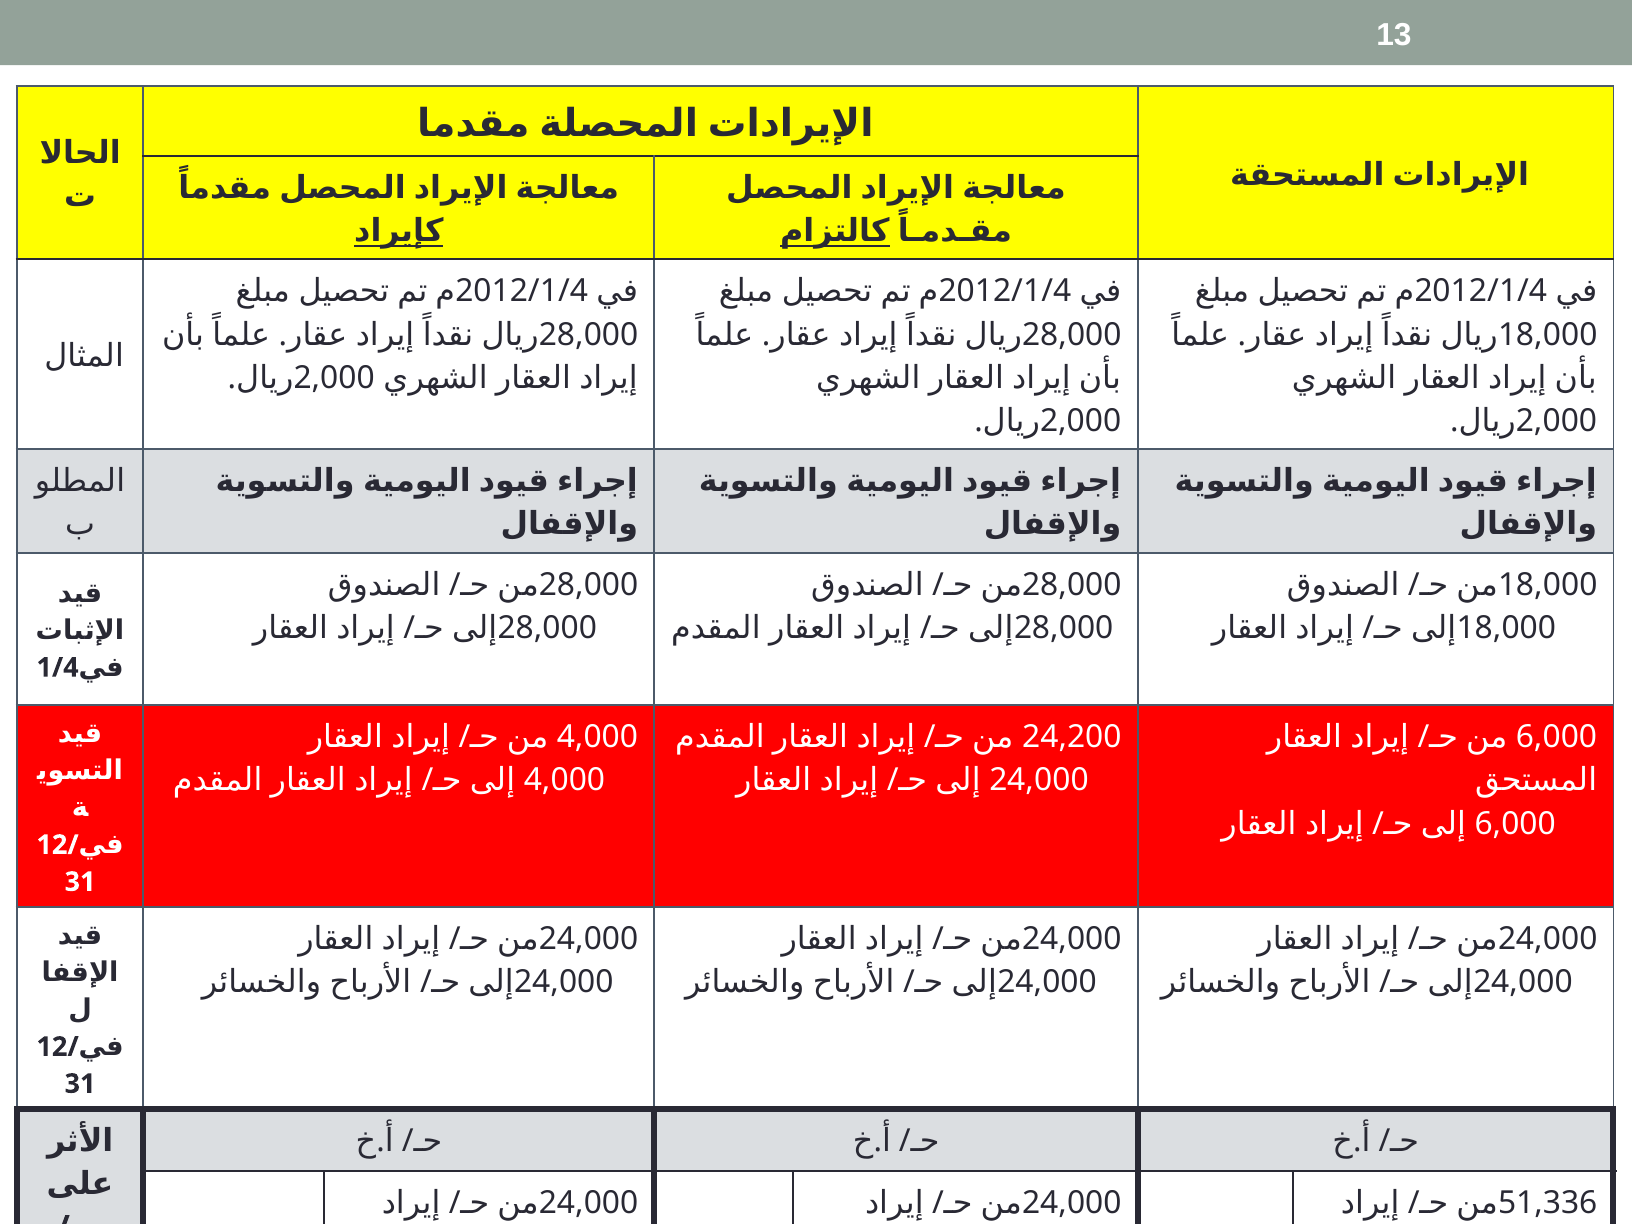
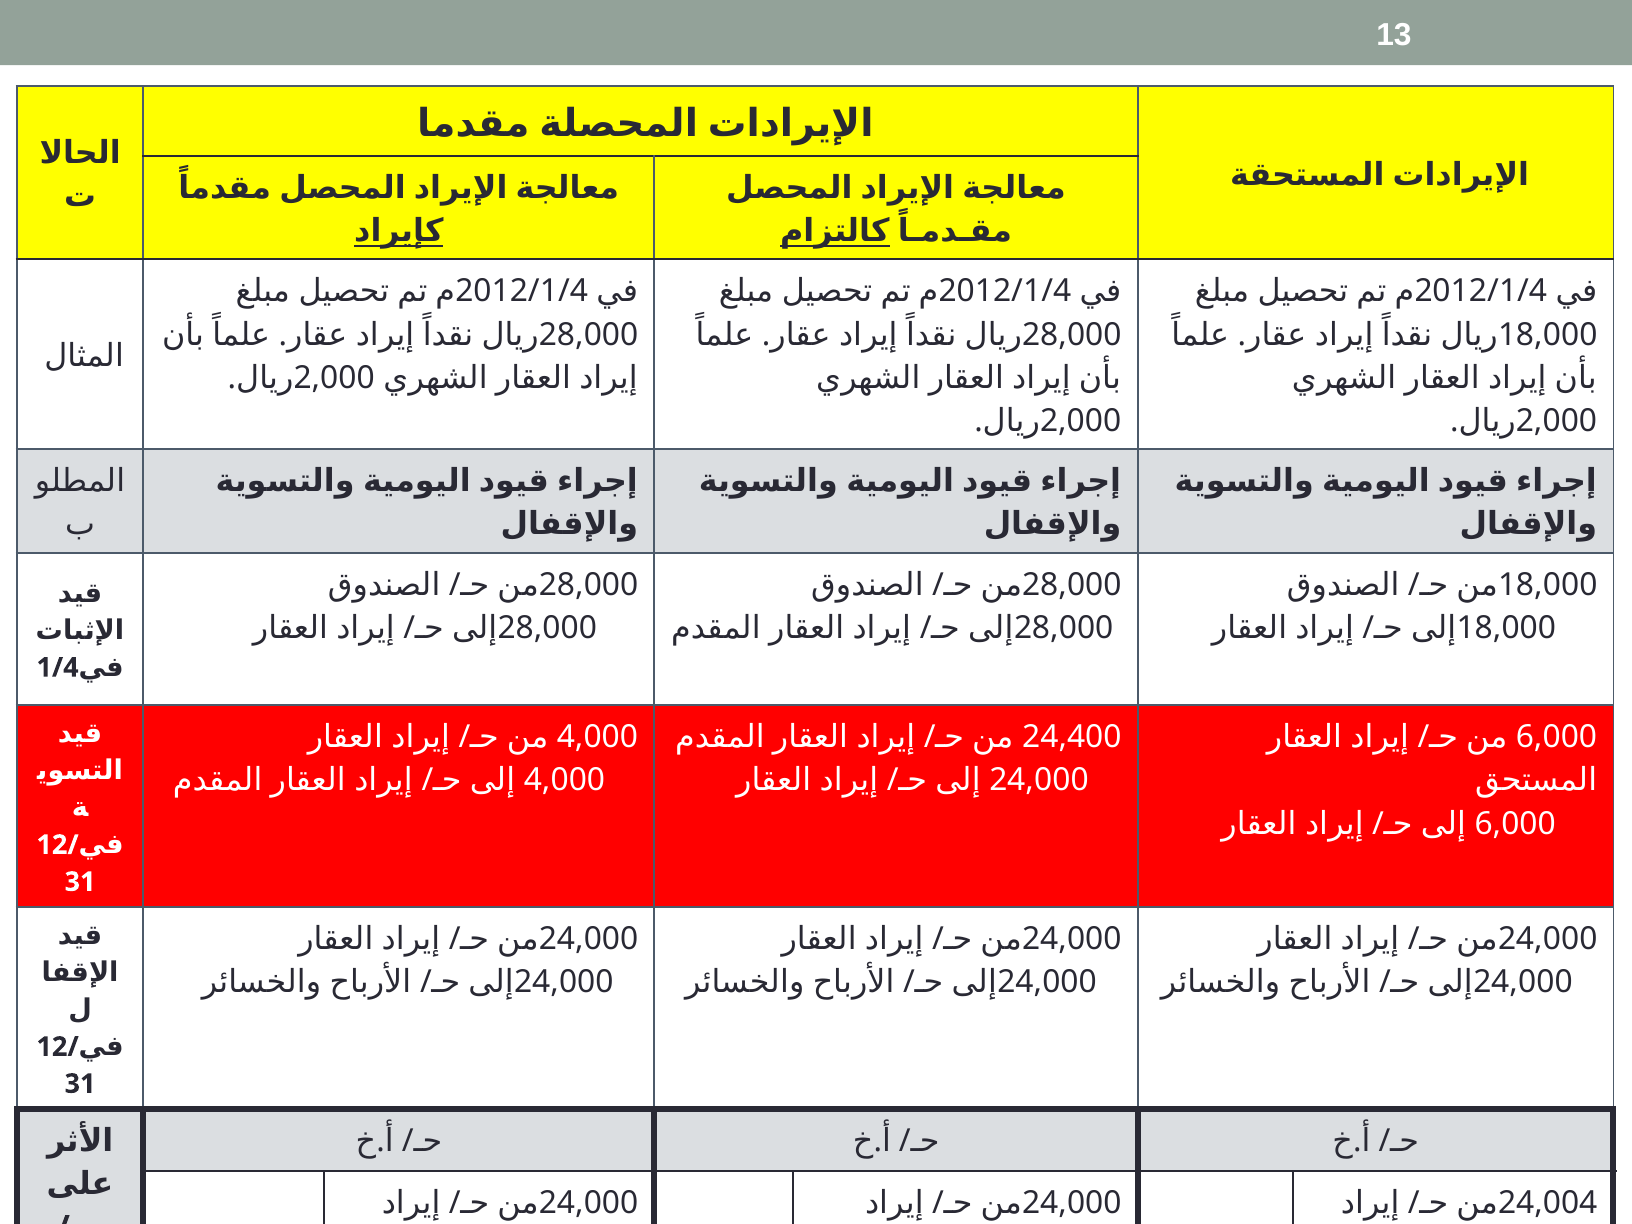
24,200: 24,200 -> 24,400 (1072, 737)
51,336: 51,336 -> 24,004 (1548, 1203)
